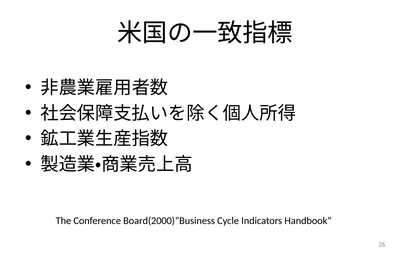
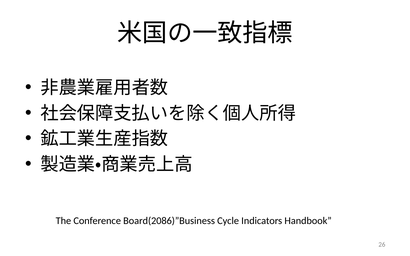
Board(2000)”Business: Board(2000)”Business -> Board(2086)”Business (169, 221)
